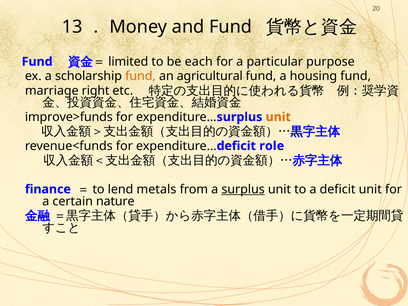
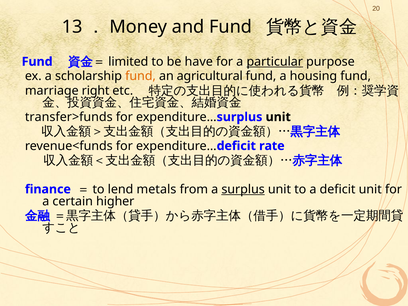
each: each -> have (199, 62)
particular underline: none -> present (275, 62)
improve>funds: improve>funds -> transfer>funds (69, 117)
unit colour: orange -> black (278, 117)
role: role -> rate (272, 146)
nature: nature -> higher (115, 201)
